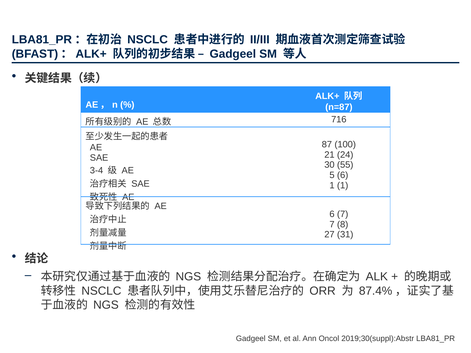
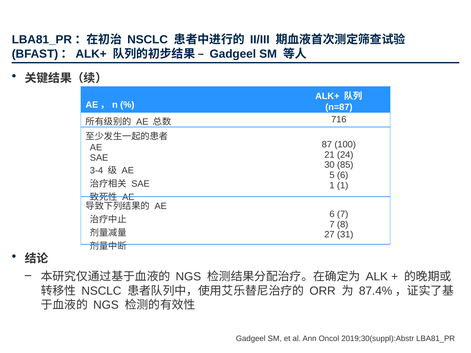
55: 55 -> 85 (345, 165)
